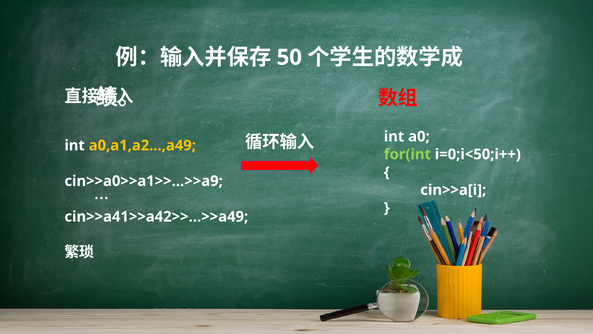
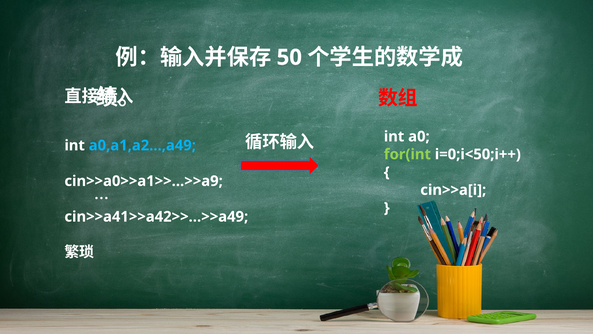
a0,a1,a2...,a49 colour: yellow -> light blue (142, 145)
